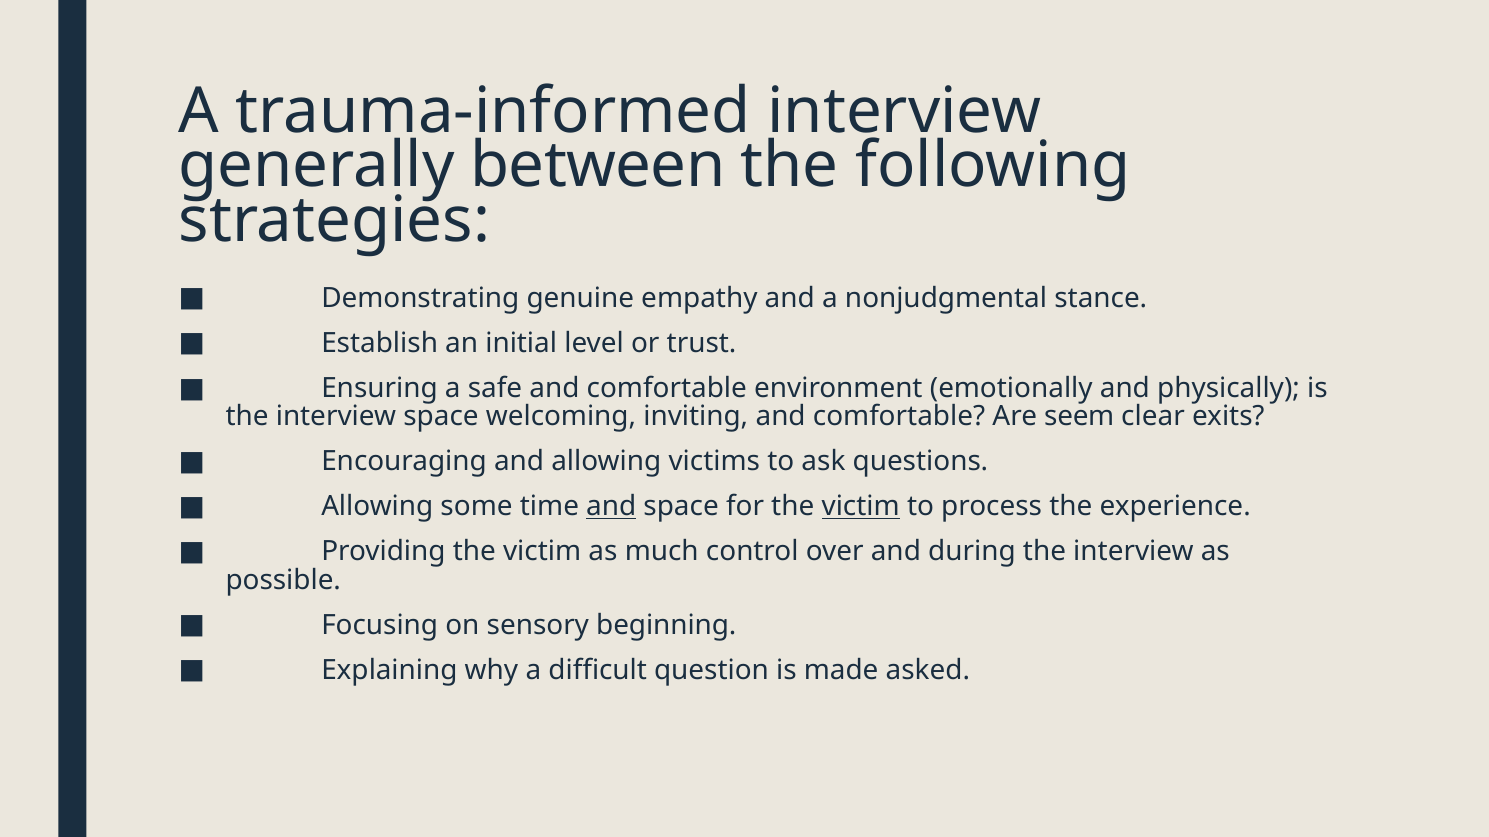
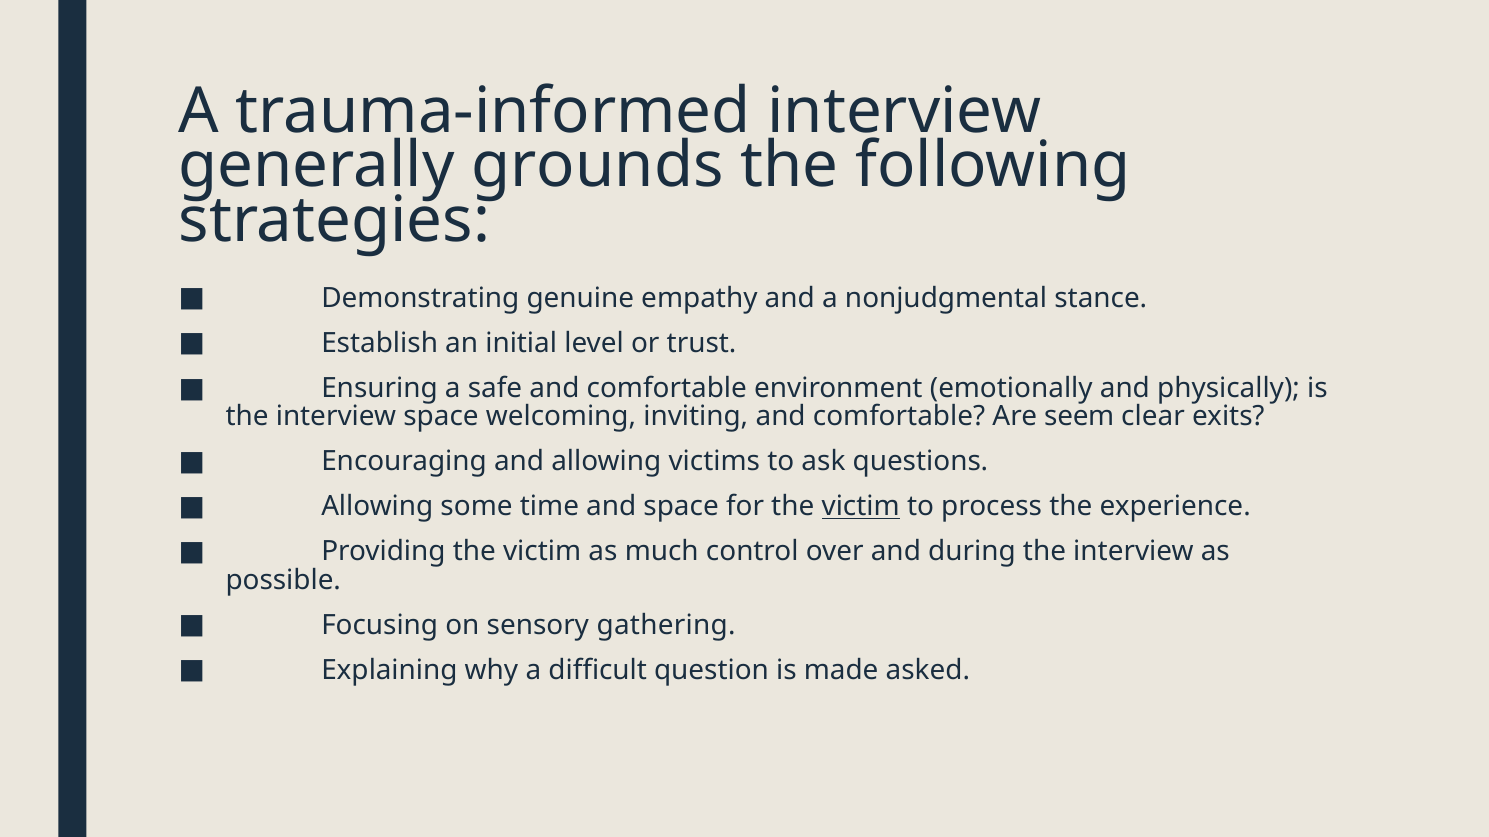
between: between -> grounds (598, 166)
and underline: present -> none (611, 507)
beginning: beginning -> gathering (666, 625)
